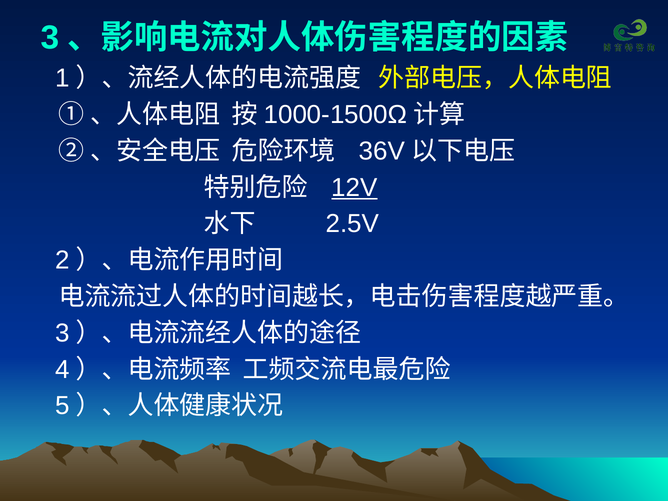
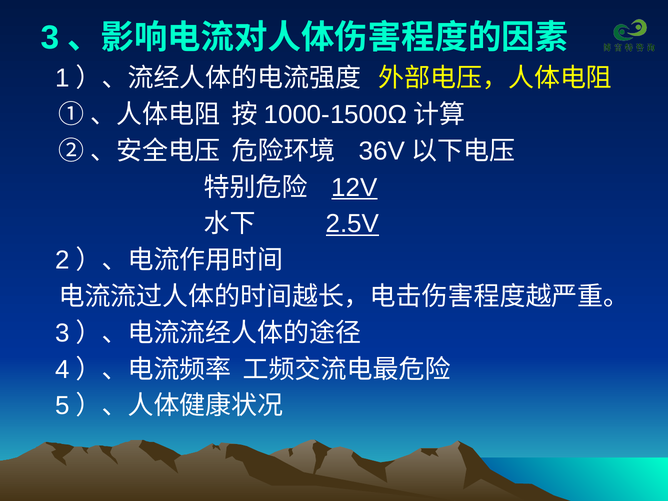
2.5V underline: none -> present (353, 224)
